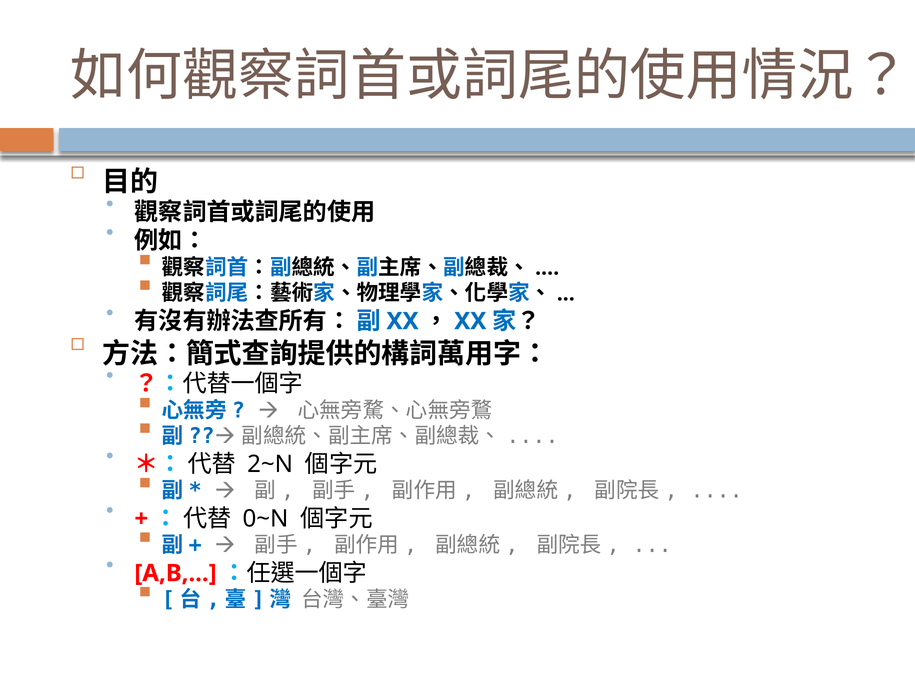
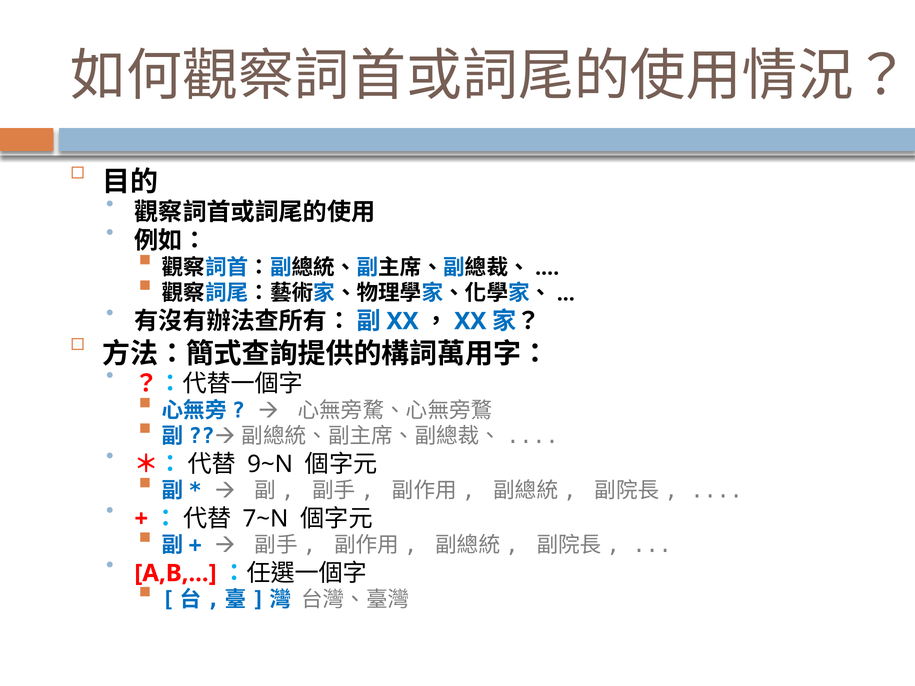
2~N: 2~N -> 9~N (270, 464)
0~N: 0~N -> 7~N (265, 519)
